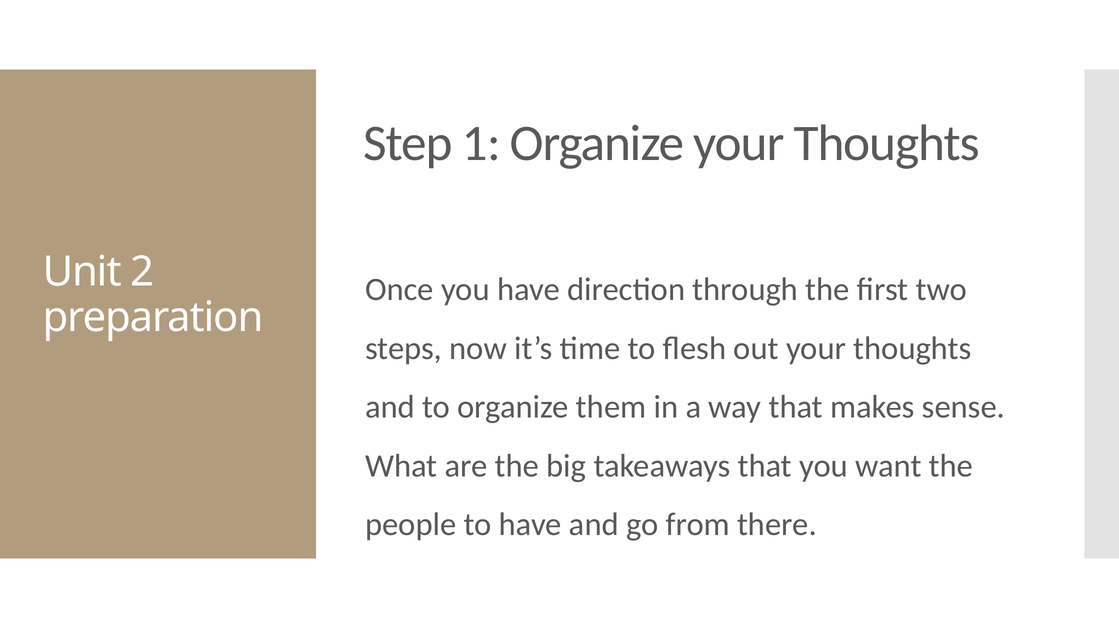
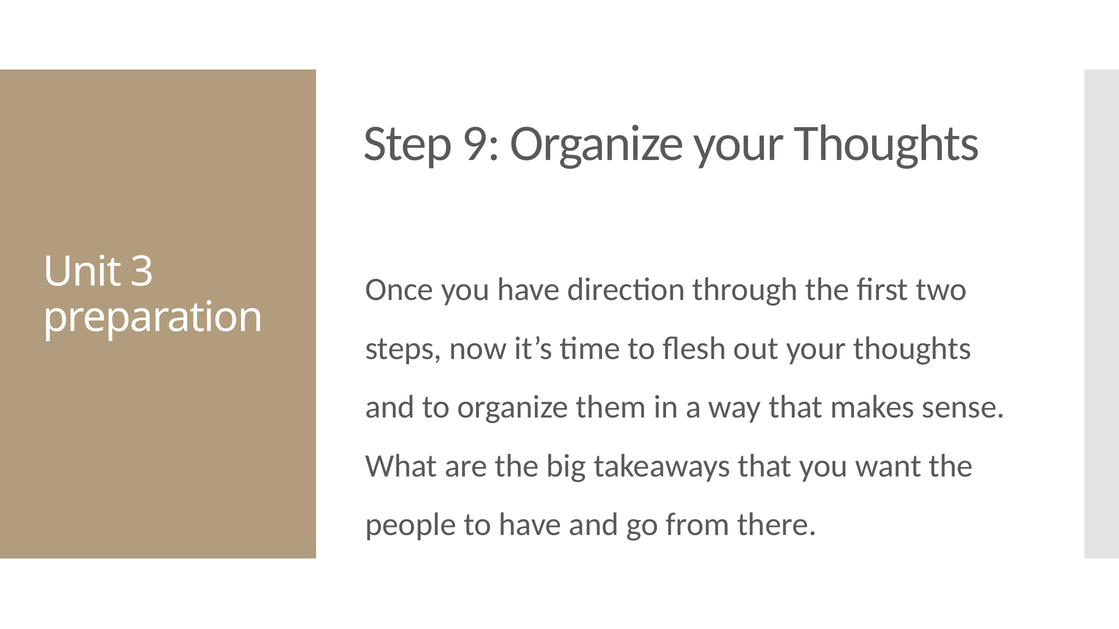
1: 1 -> 9 (482, 143)
2: 2 -> 3 (142, 272)
